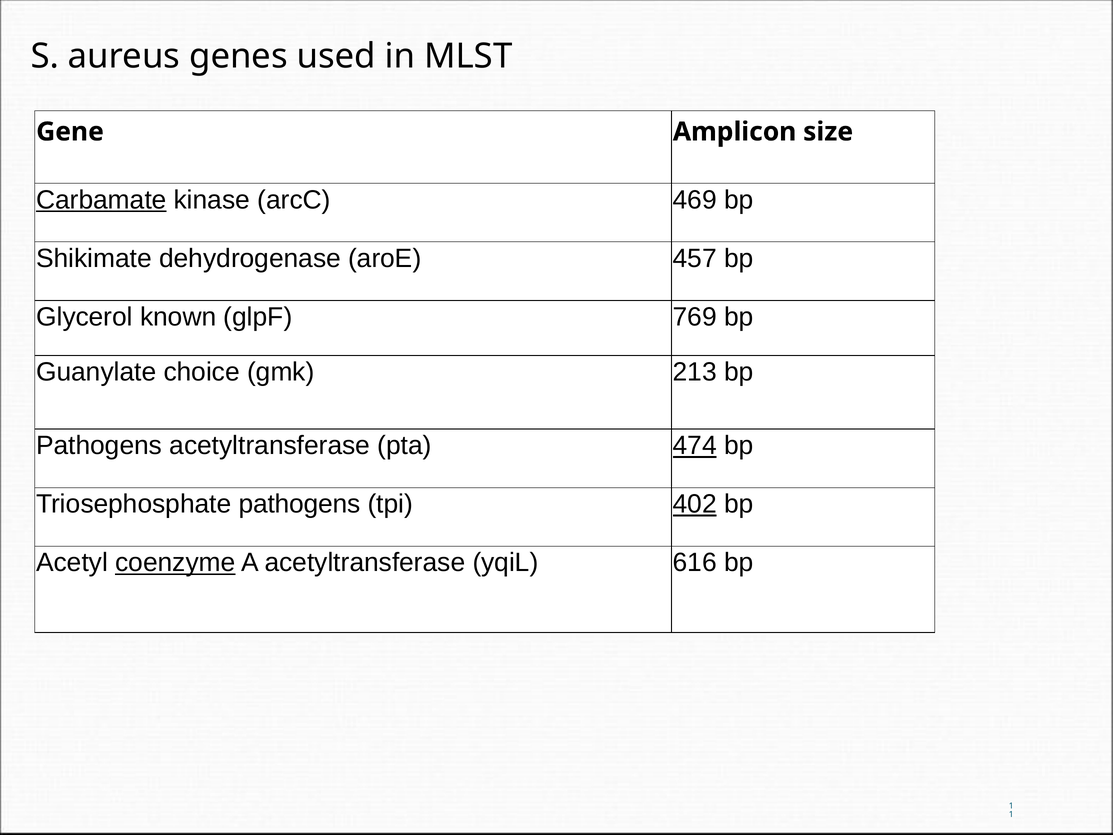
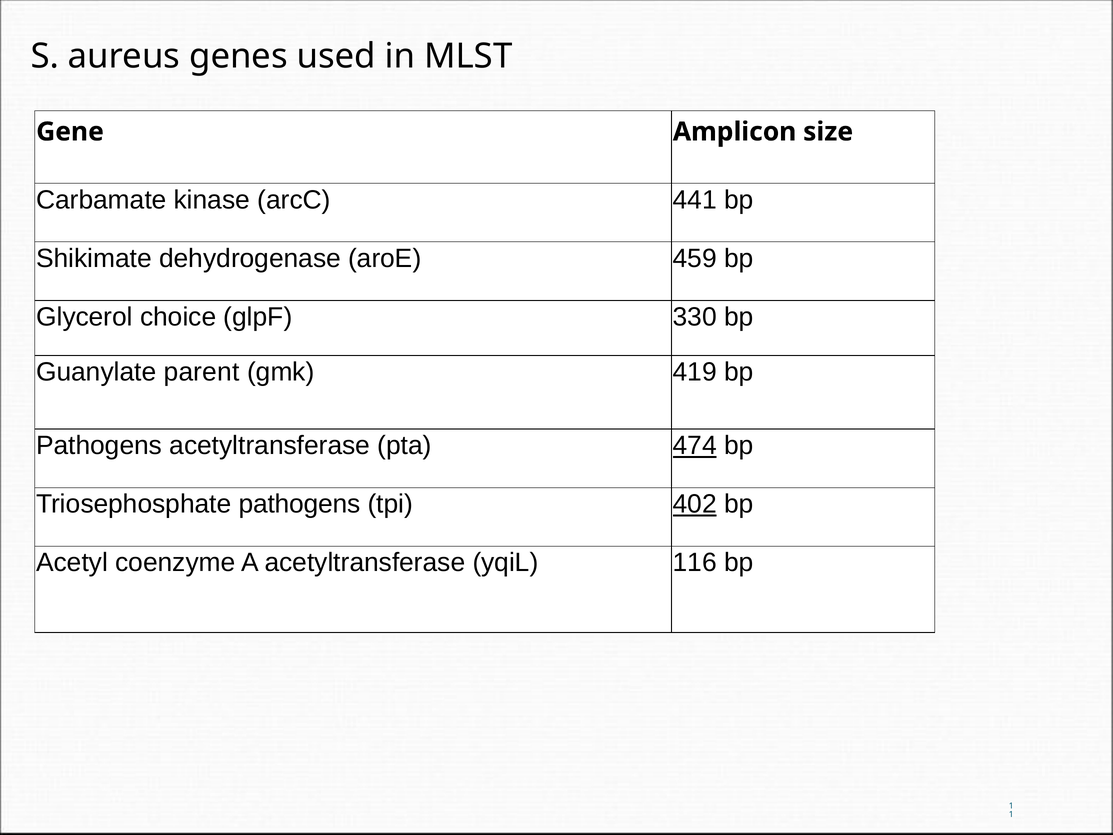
Carbamate underline: present -> none (101, 200)
469: 469 -> 441 (695, 200)
457: 457 -> 459 (695, 258)
known: known -> choice (178, 317)
769: 769 -> 330 (695, 317)
choice: choice -> parent (202, 372)
213: 213 -> 419 (695, 372)
coenzyme underline: present -> none (175, 563)
616: 616 -> 116 (695, 563)
